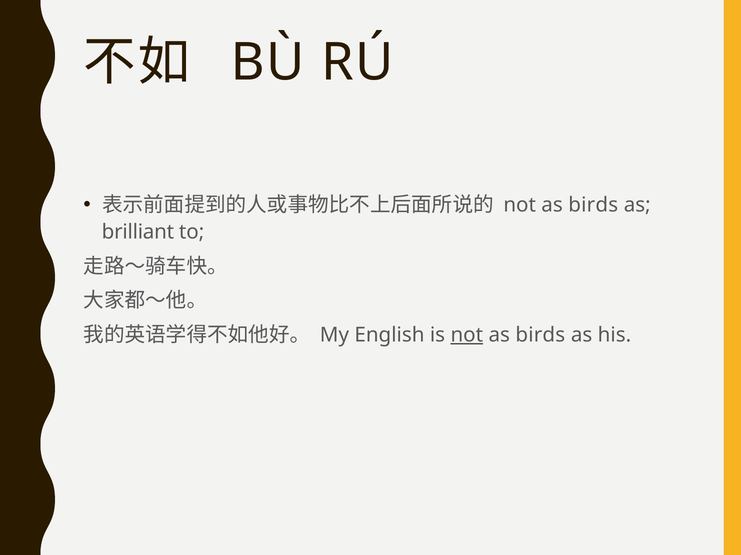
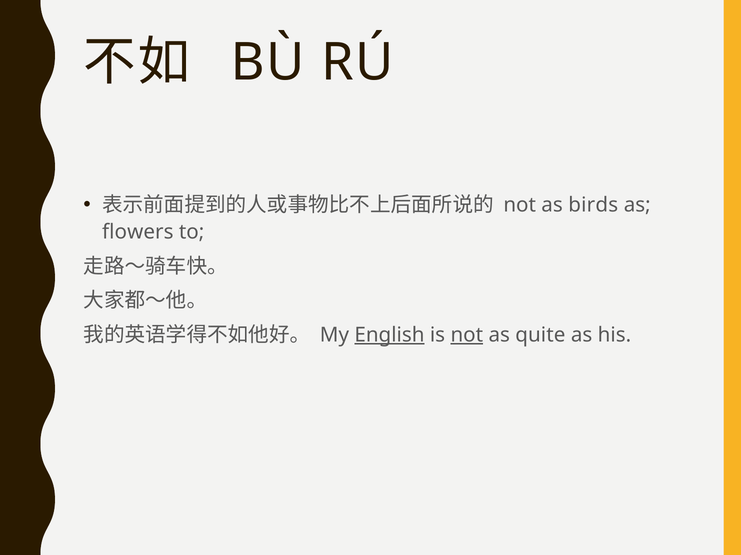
brilliant: brilliant -> flowers (138, 232)
English underline: none -> present (389, 335)
birds: birds -> quite (540, 335)
